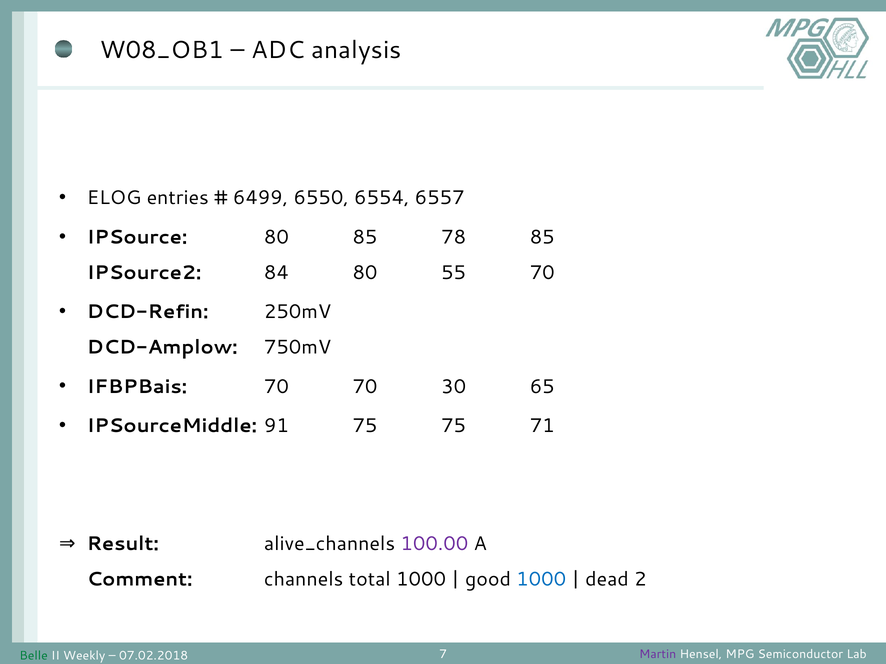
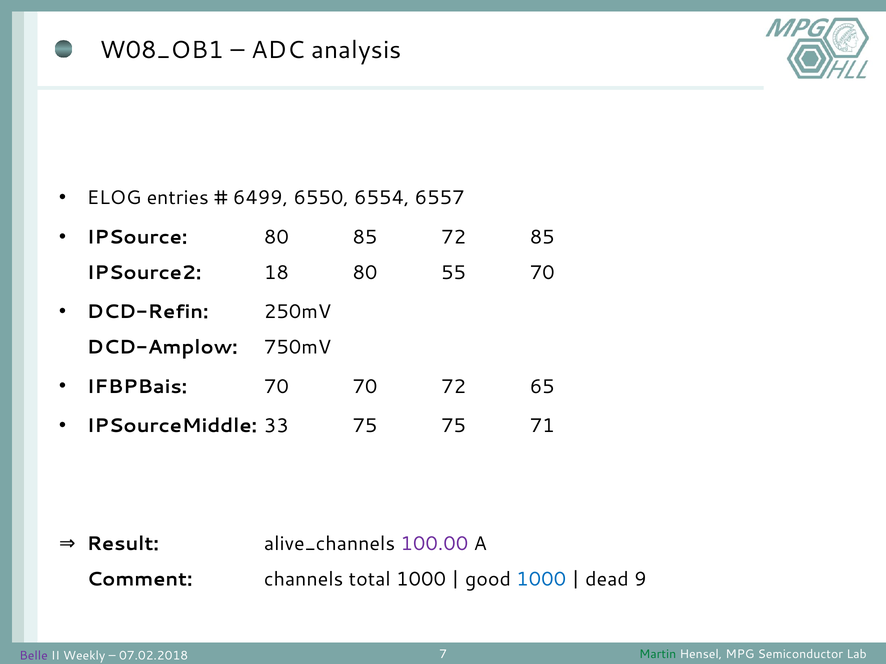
85 78: 78 -> 72 (454, 237)
84: 84 -> 18 (276, 273)
70 30: 30 -> 72 (454, 387)
91: 91 -> 33 (276, 426)
2: 2 -> 9 (640, 579)
Martin colour: purple -> green (658, 655)
Belle colour: green -> purple (34, 656)
